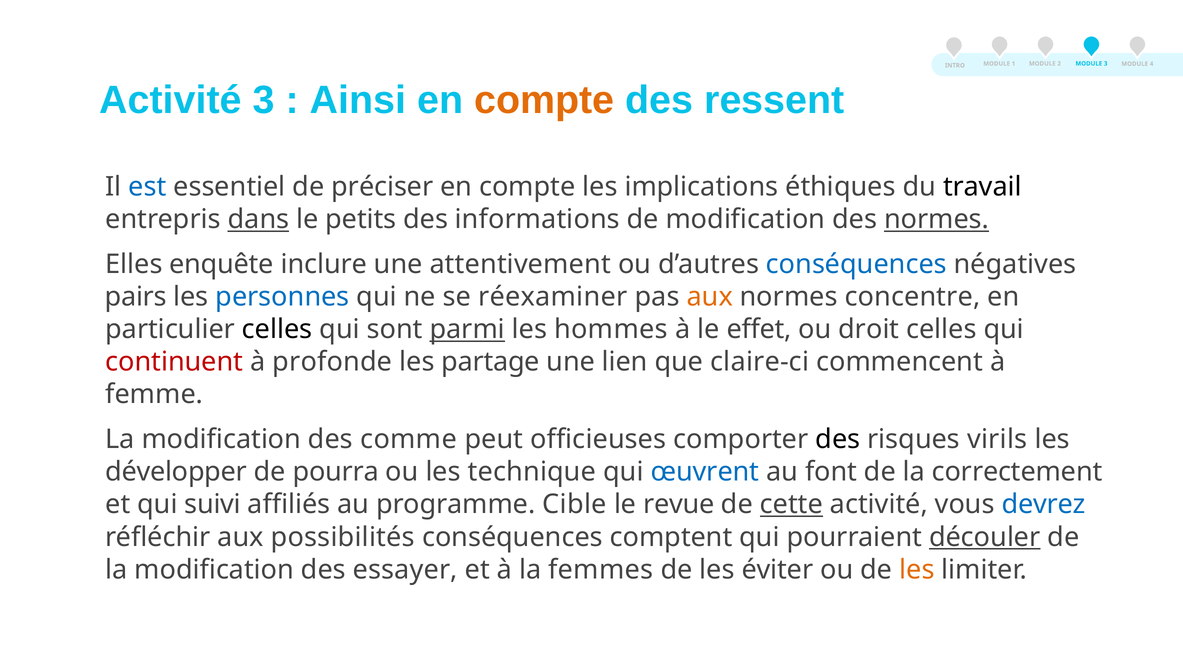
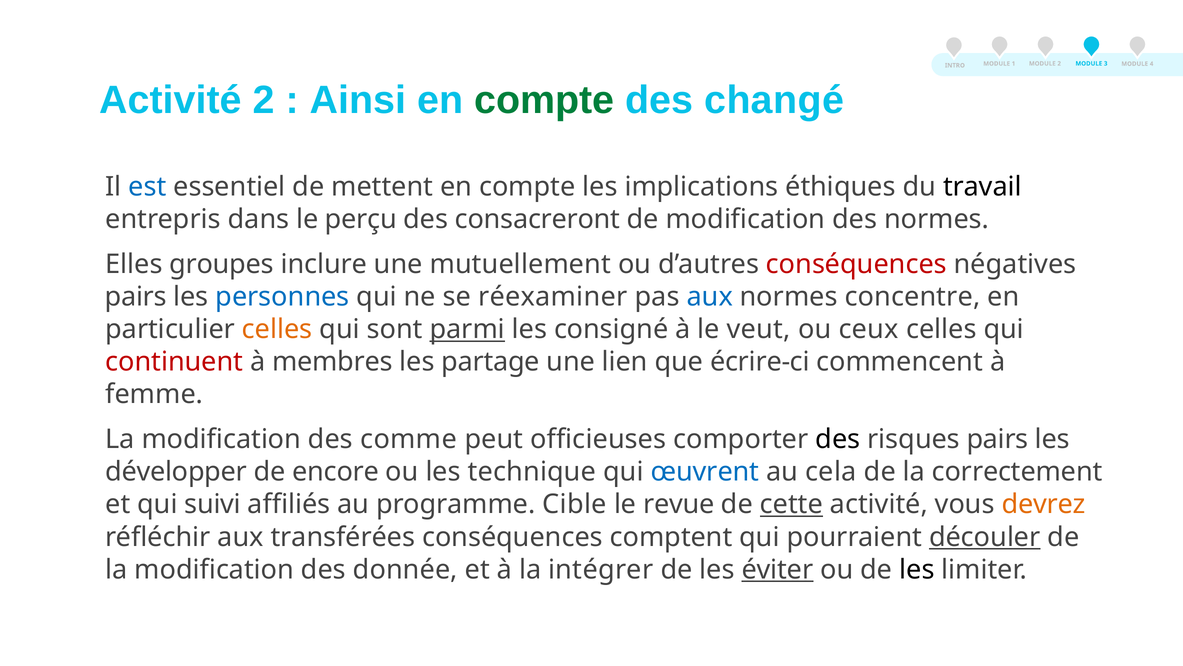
Activité 3: 3 -> 2 (264, 100)
compte colour: orange -> green (544, 100)
ressent: ressent -> changé (774, 100)
préciser: préciser -> mettent (382, 187)
dans underline: present -> none (258, 219)
petits: petits -> perçu (361, 219)
informations: informations -> consacreront (538, 219)
normes underline: present -> none (937, 219)
enquête: enquête -> groupes (222, 264)
attentivement: attentivement -> mutuellement (520, 264)
conséquences colour: blue -> red (856, 264)
aux colour: orange -> blue (710, 297)
celles colour: black -> orange (277, 329)
hommes: hommes -> consigné (611, 329)
effet: effet -> veut (759, 329)
droit: droit -> ceux (869, 329)
profonde: profonde -> membres (333, 362)
claire-ci: claire-ci -> écrire-ci (760, 362)
risques virils: virils -> pairs (997, 439)
pourra: pourra -> encore (336, 472)
font: font -> cela (831, 472)
devrez colour: blue -> orange (1044, 504)
possibilités: possibilités -> transférées (343, 537)
essayer: essayer -> donnée (405, 569)
femmes: femmes -> intégrer (601, 569)
éviter underline: none -> present (777, 569)
les colour: orange -> black (917, 569)
